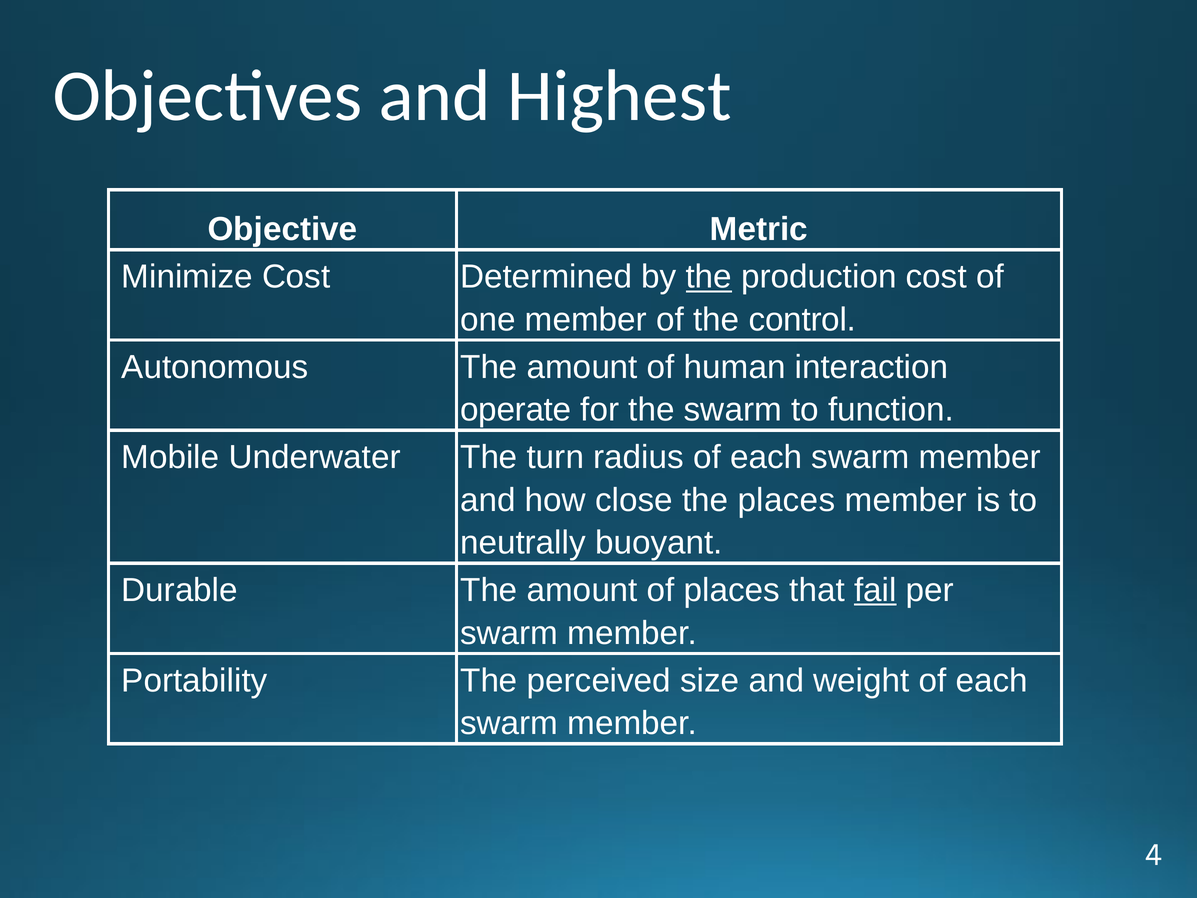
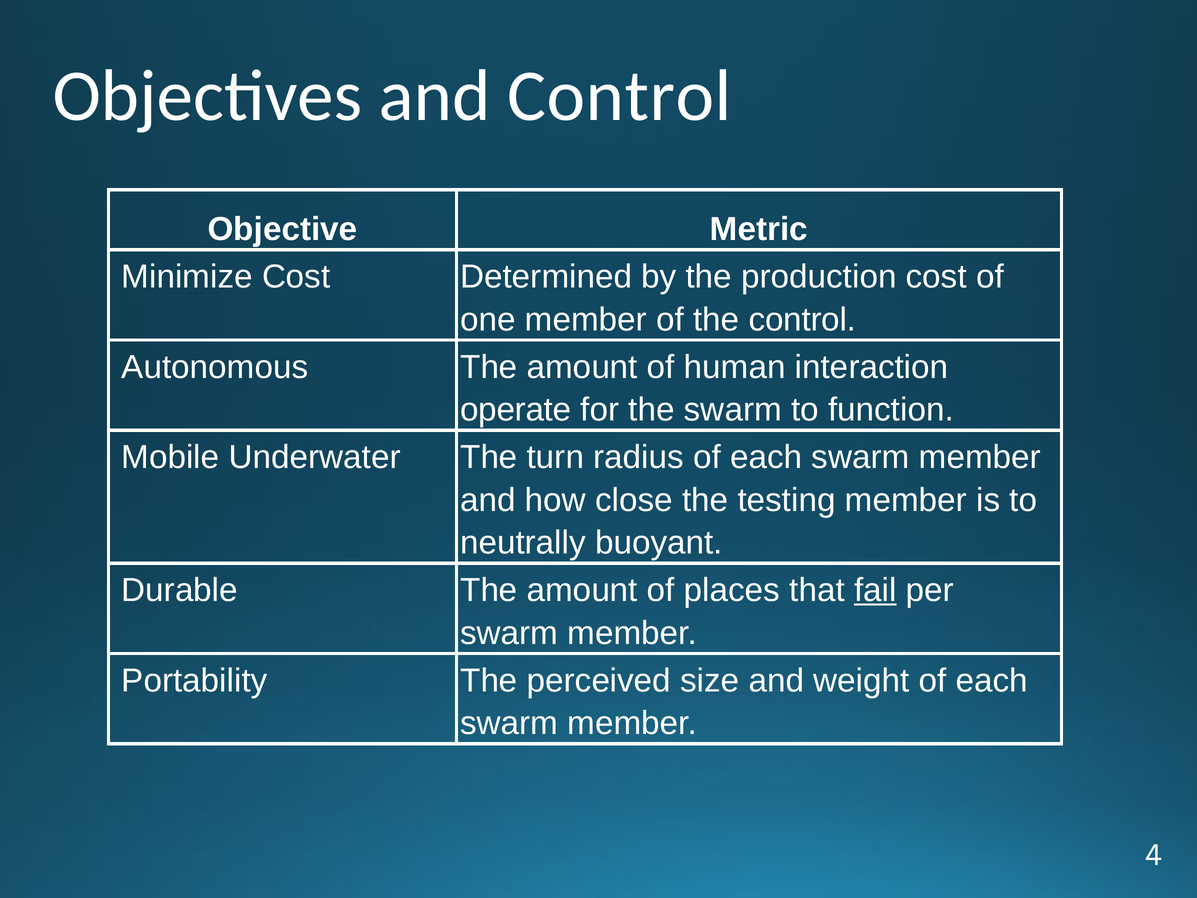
and Highest: Highest -> Control (619, 96)
the underline: present -> none (709, 277)
the places: places -> testing (787, 500)
